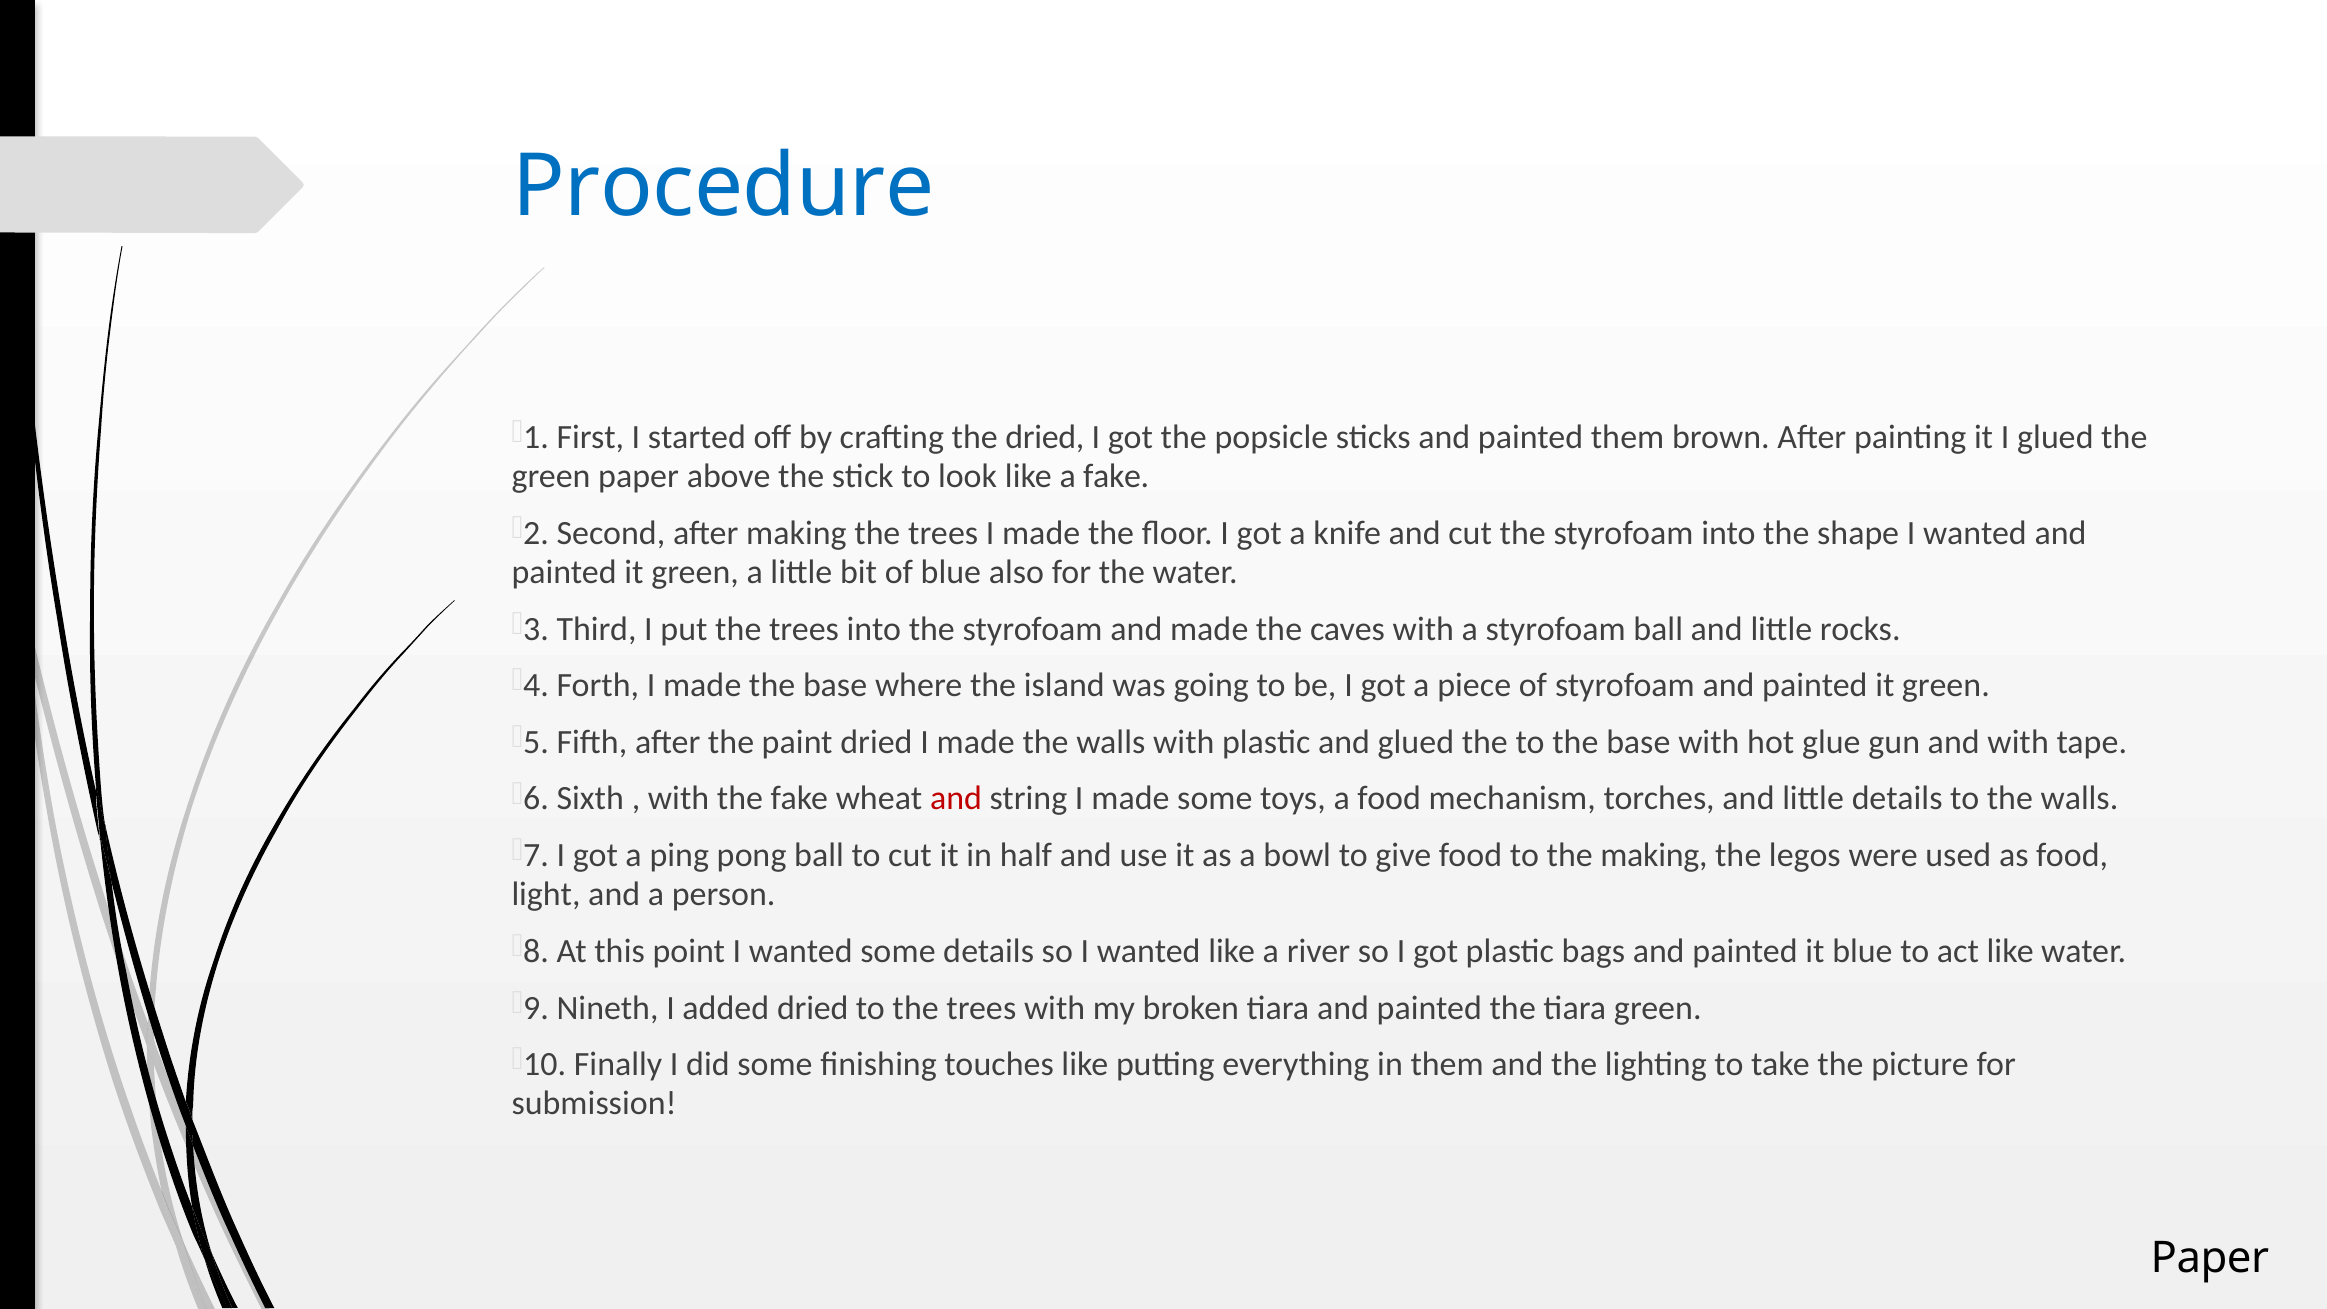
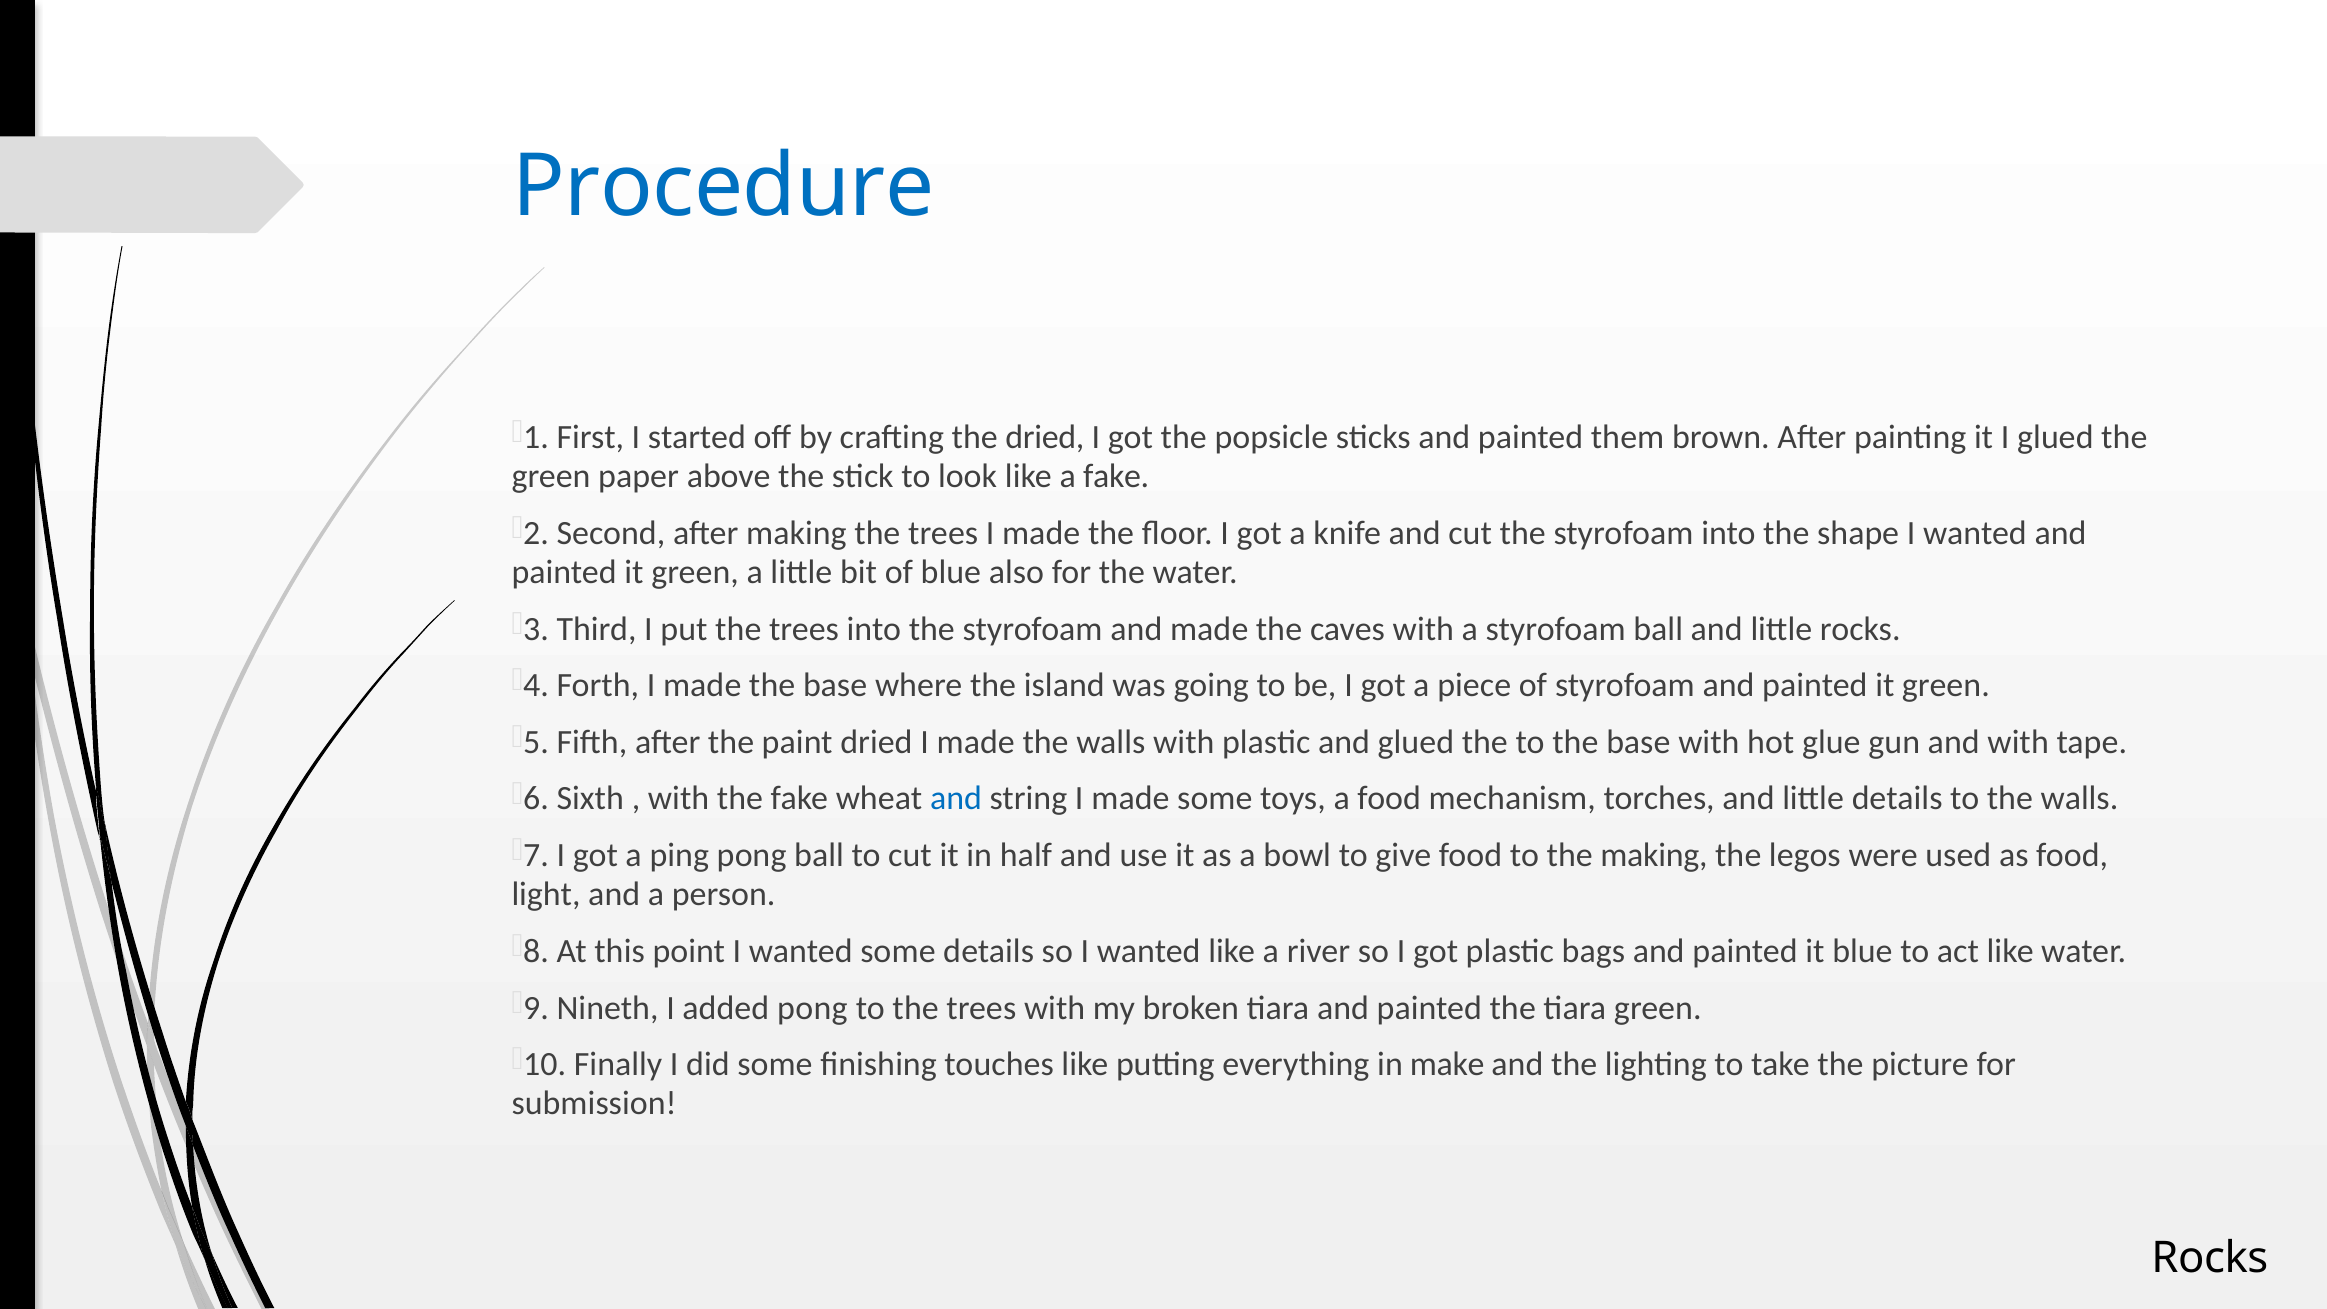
and colour: red -> blue (956, 799)
added dried: dried -> pong (812, 1008)
in them: them -> make (1447, 1064)
Paper: Paper -> Rocks (2210, 1258)
